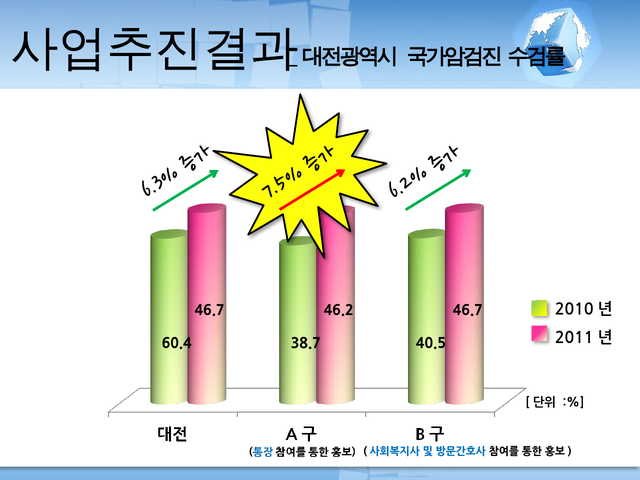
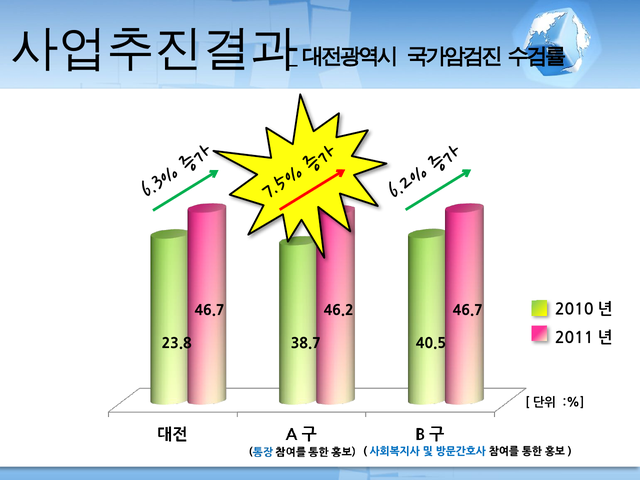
60.4: 60.4 -> 23.8 (177, 343)
